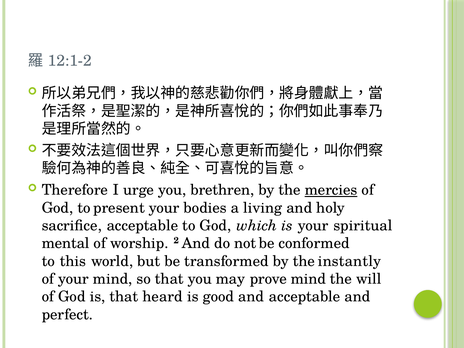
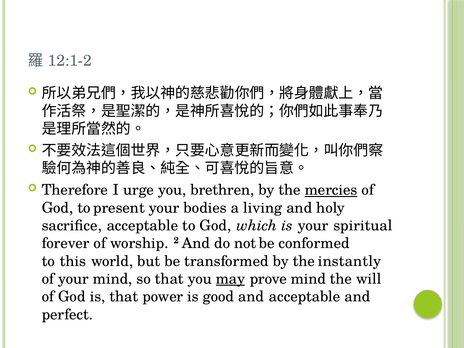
mental: mental -> forever (66, 243)
may underline: none -> present (230, 279)
heard: heard -> power (163, 297)
